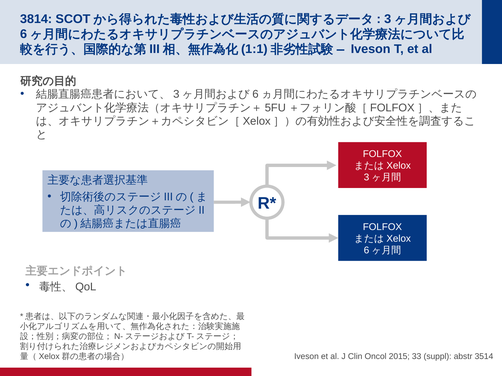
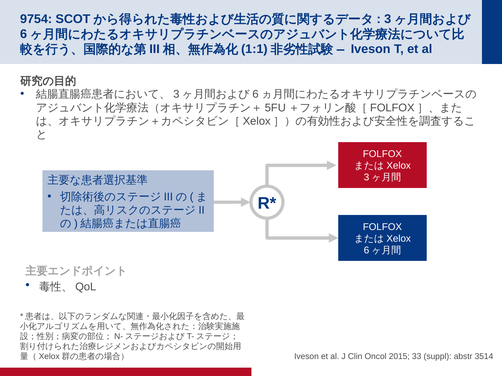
3814: 3814 -> 9754 (36, 19)
